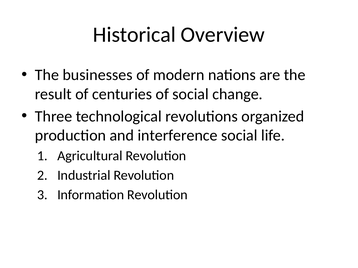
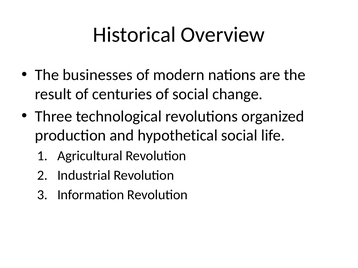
interference: interference -> hypothetical (178, 136)
